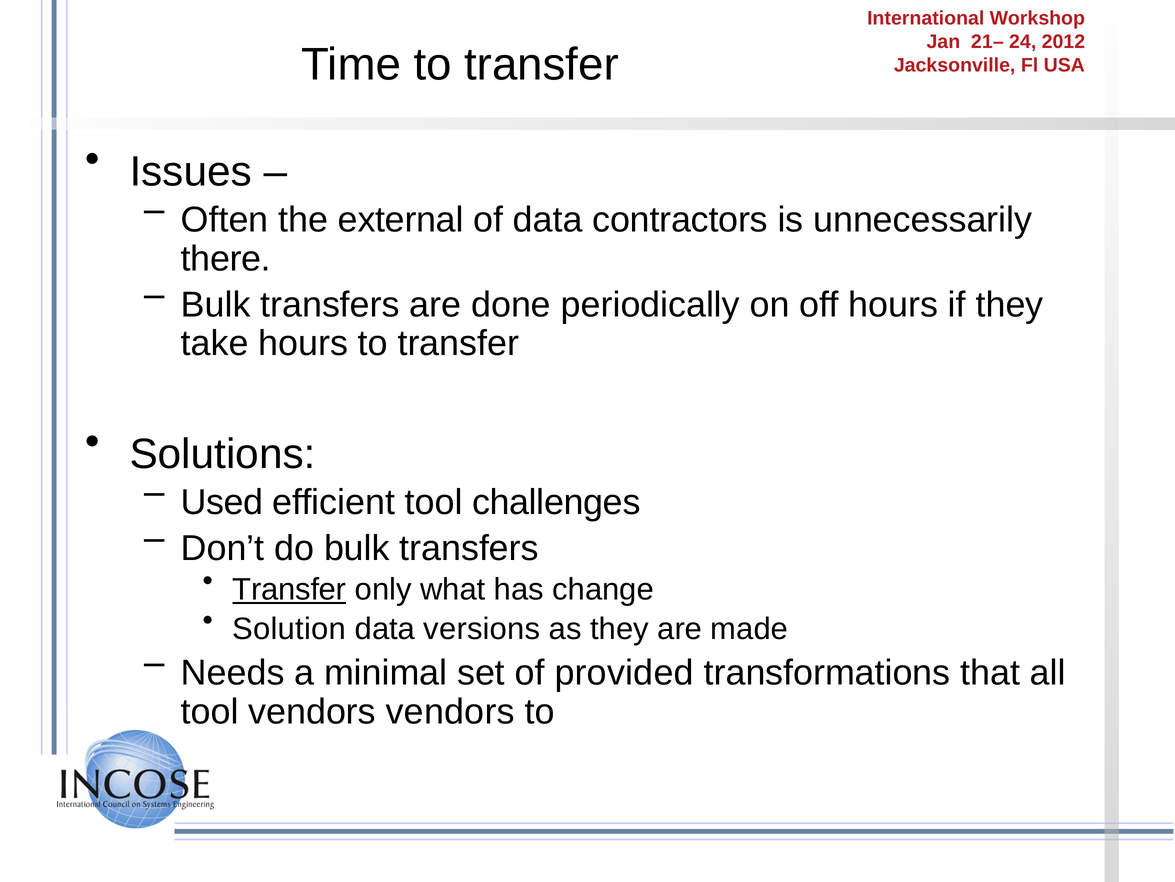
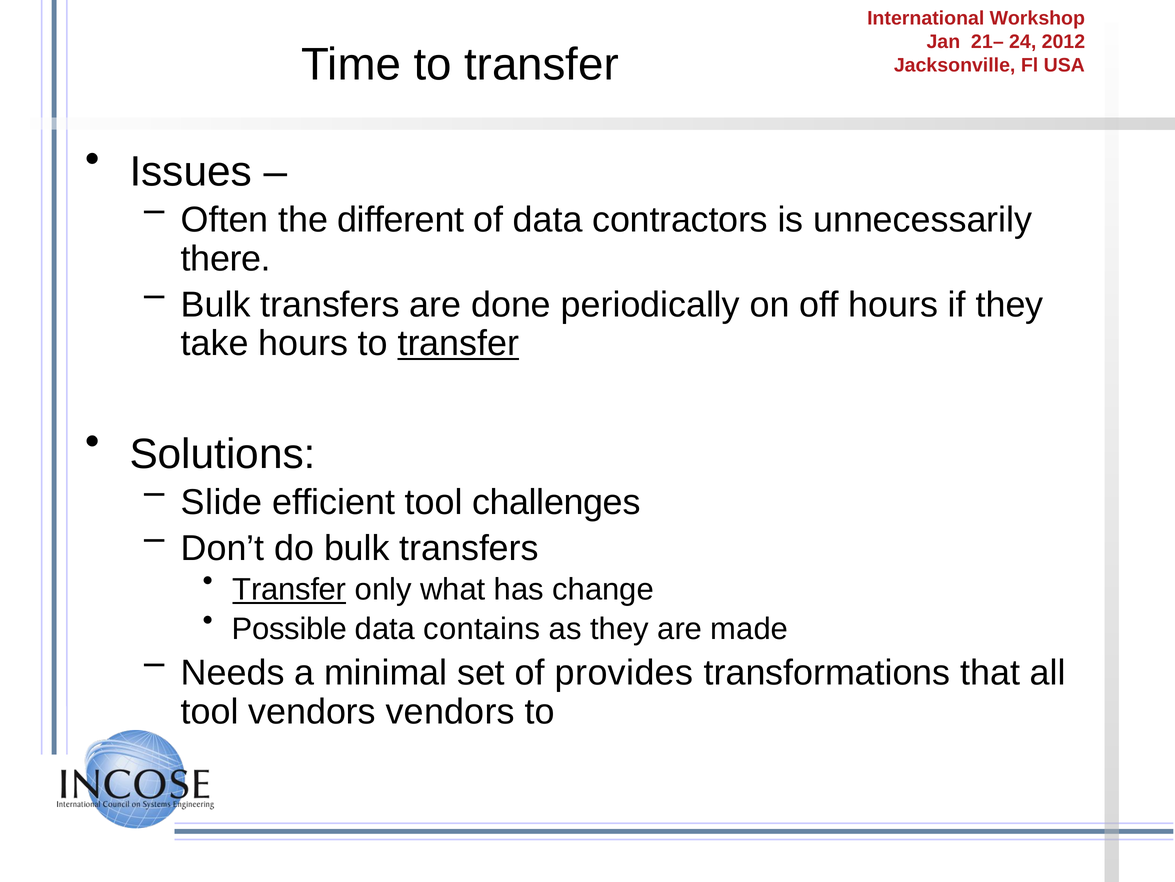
external: external -> different (401, 220)
transfer underline: none -> present (458, 343)
Used: Used -> Slide (222, 502)
Solution: Solution -> Possible (289, 629)
versions: versions -> contains (482, 629)
provided: provided -> provides (624, 672)
